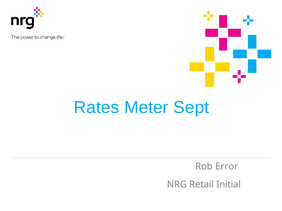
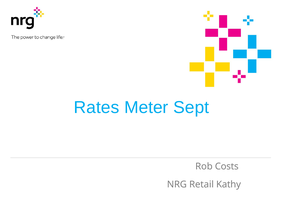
Error: Error -> Costs (227, 167)
Initial: Initial -> Kathy (229, 185)
